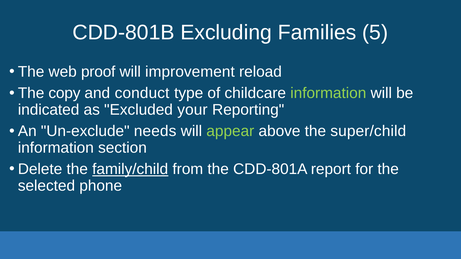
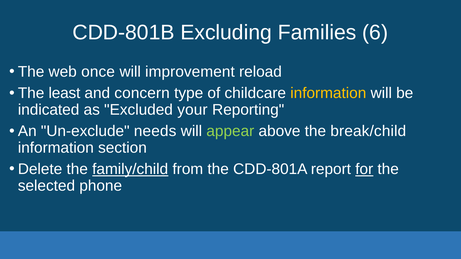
5: 5 -> 6 (375, 33)
proof: proof -> once (98, 72)
copy: copy -> least (64, 93)
conduct: conduct -> concern (142, 93)
information colour: light green -> yellow (328, 93)
super/child: super/child -> break/child (368, 131)
for underline: none -> present (364, 169)
